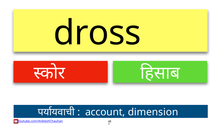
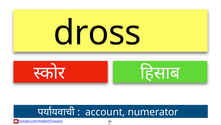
dimension: dimension -> numerator (153, 111)
